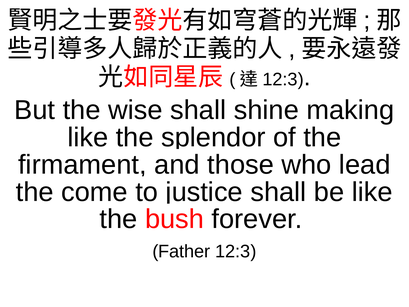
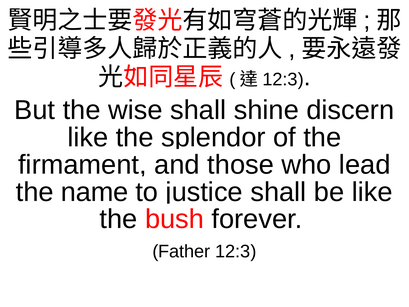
making: making -> discern (350, 110)
come: come -> name (95, 192)
